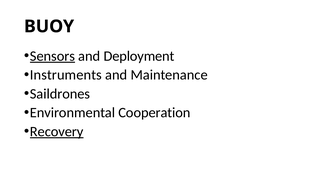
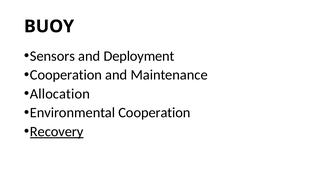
Sensors underline: present -> none (52, 56)
Instruments: Instruments -> Cooperation (66, 75)
Saildrones: Saildrones -> Allocation (60, 94)
